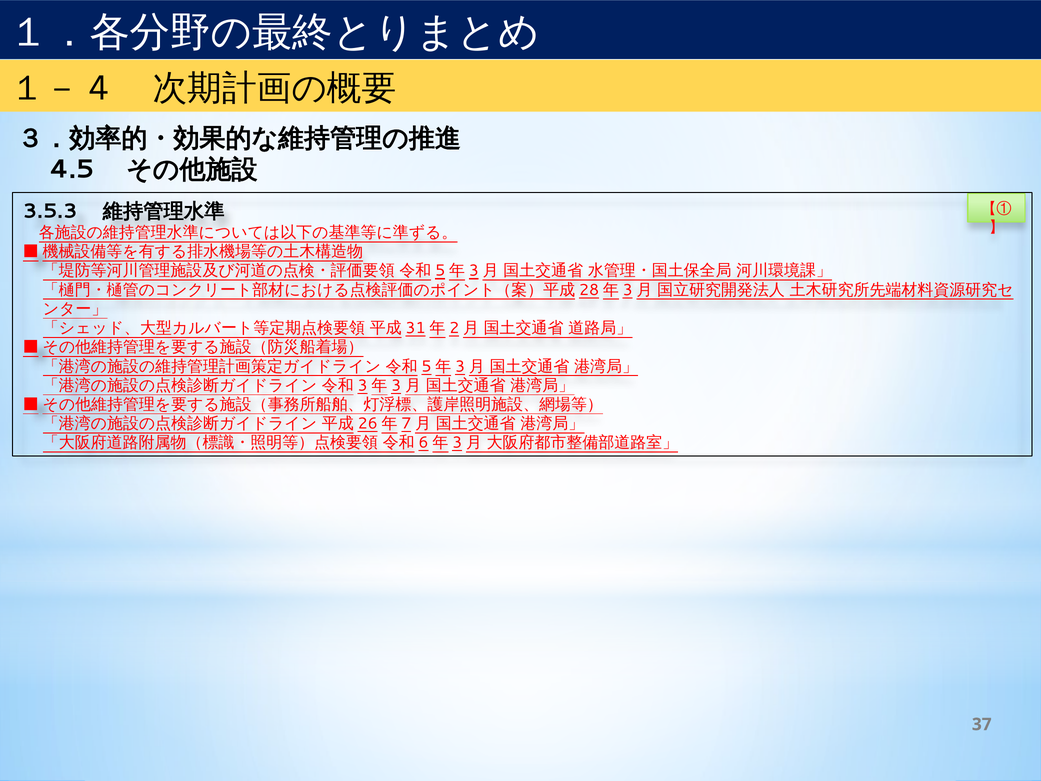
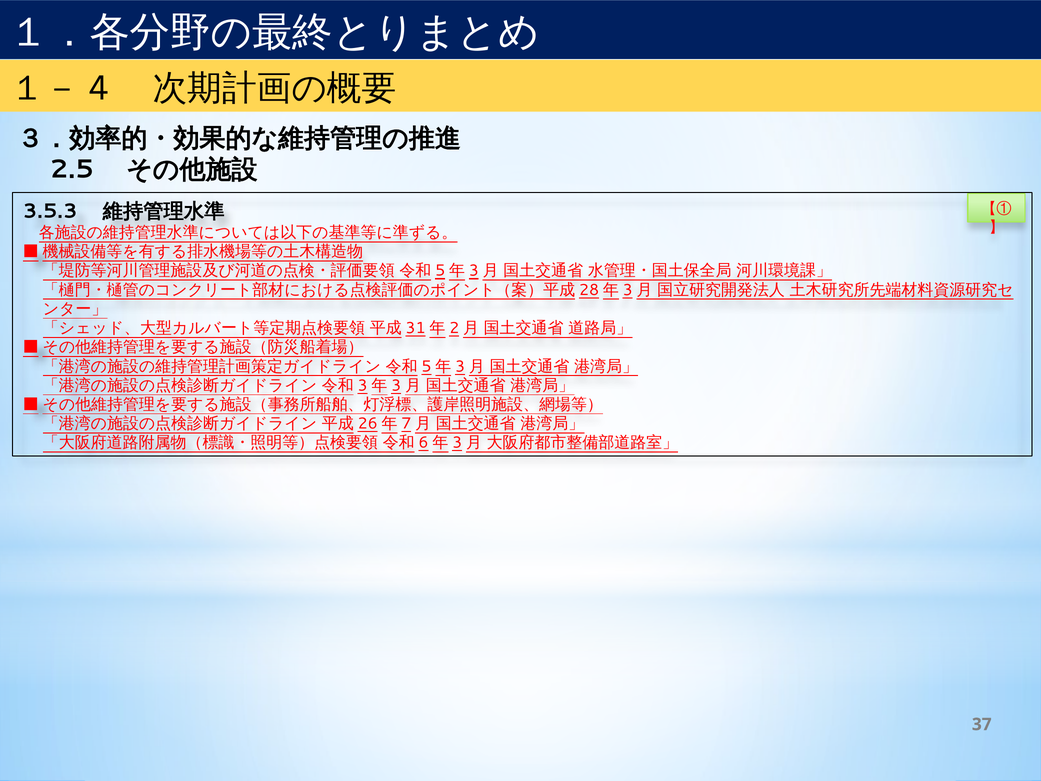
4.5: 4.5 -> 2.5 (72, 169)
